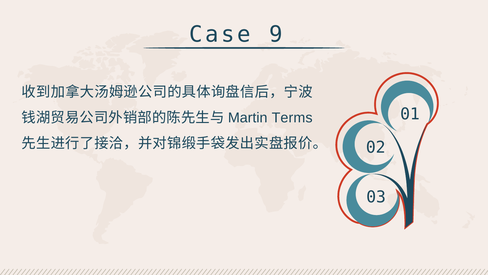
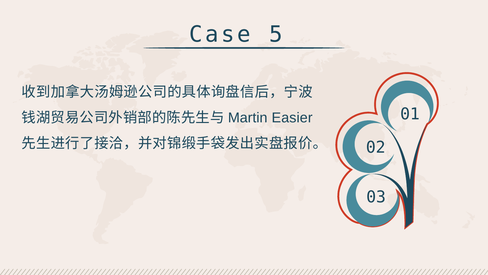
9: 9 -> 5 (276, 34)
Terms: Terms -> Easier (292, 118)
